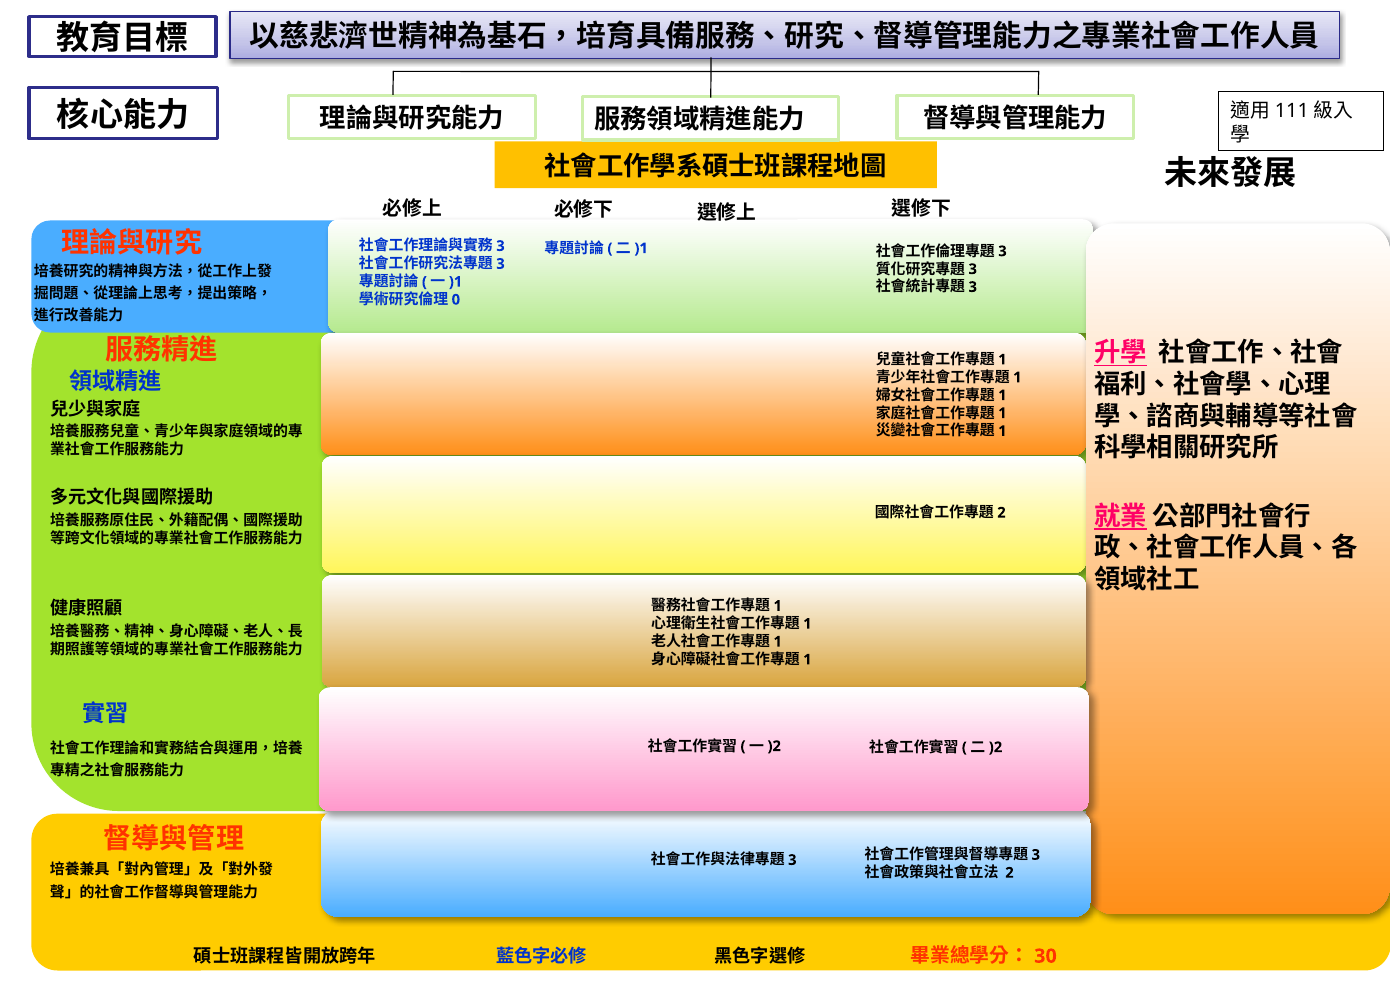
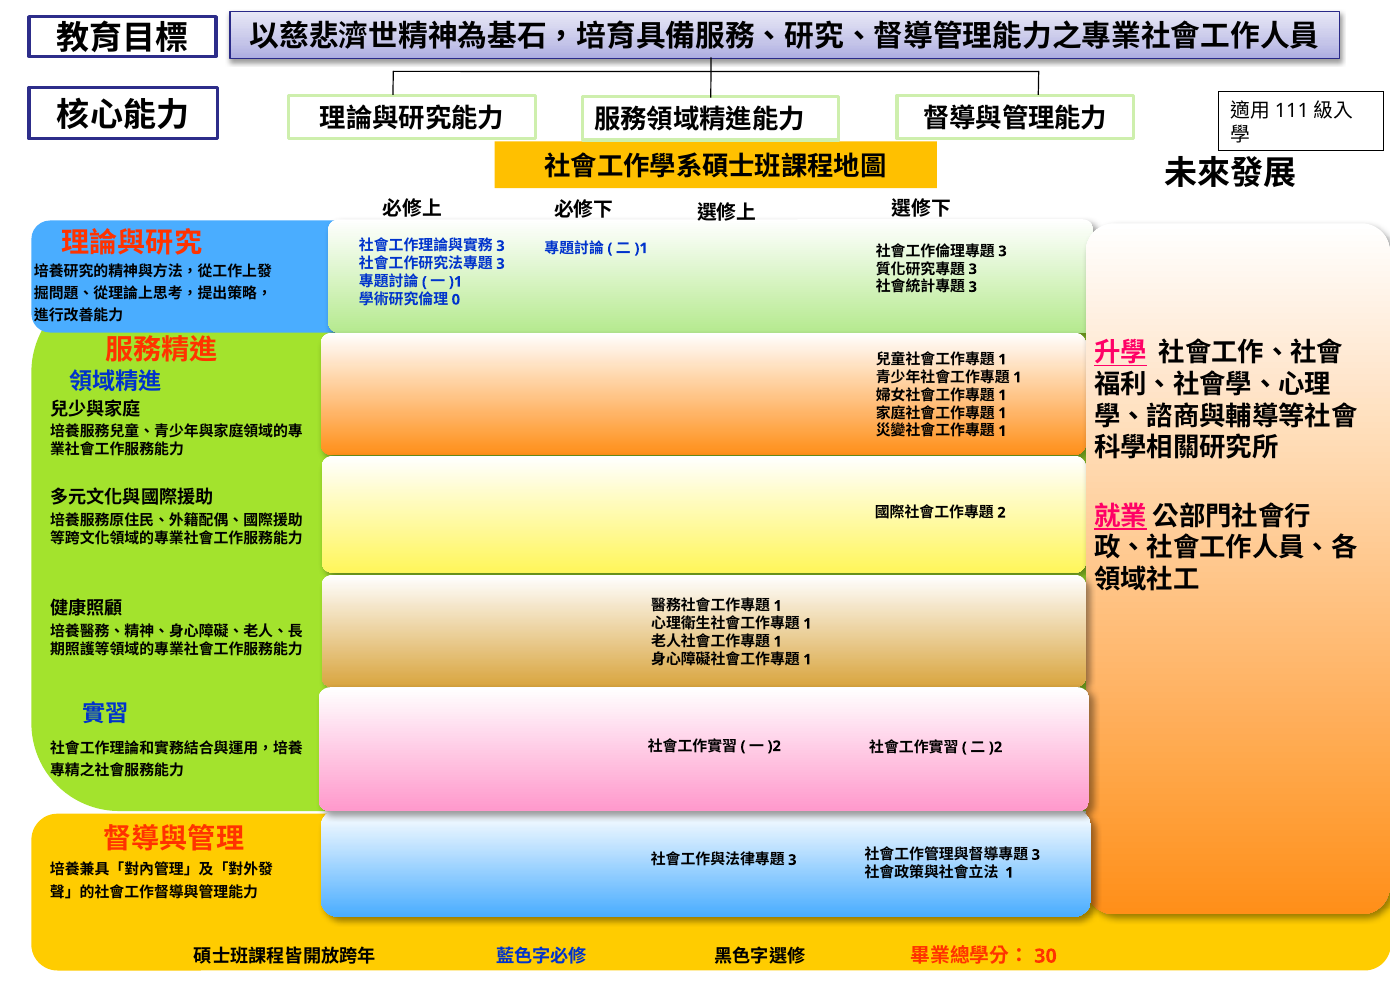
2: 2 -> 1 (1009, 873)
